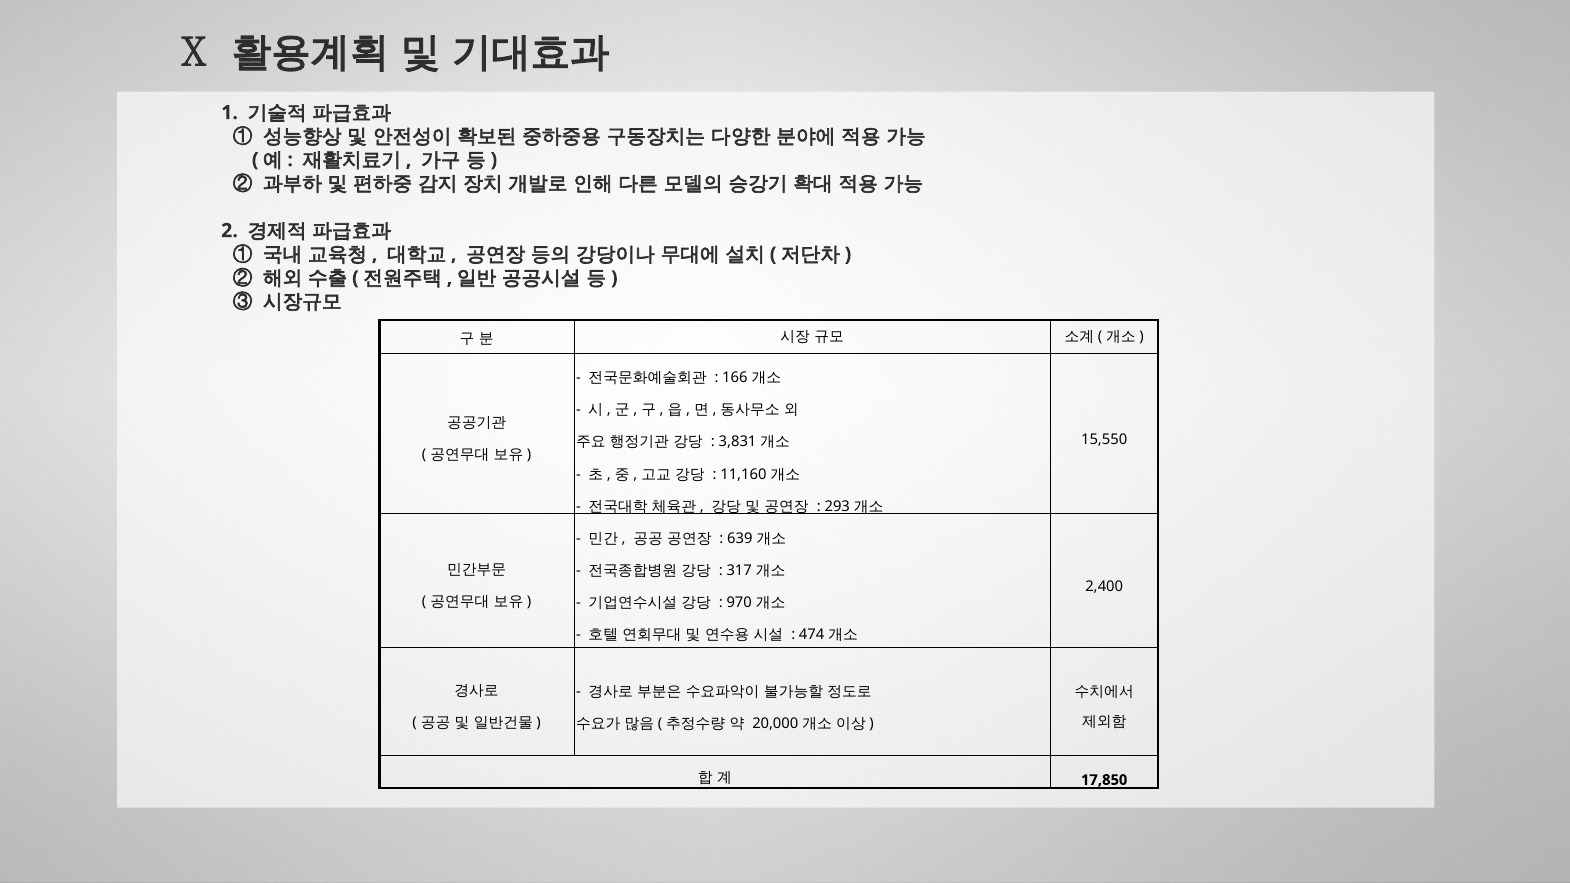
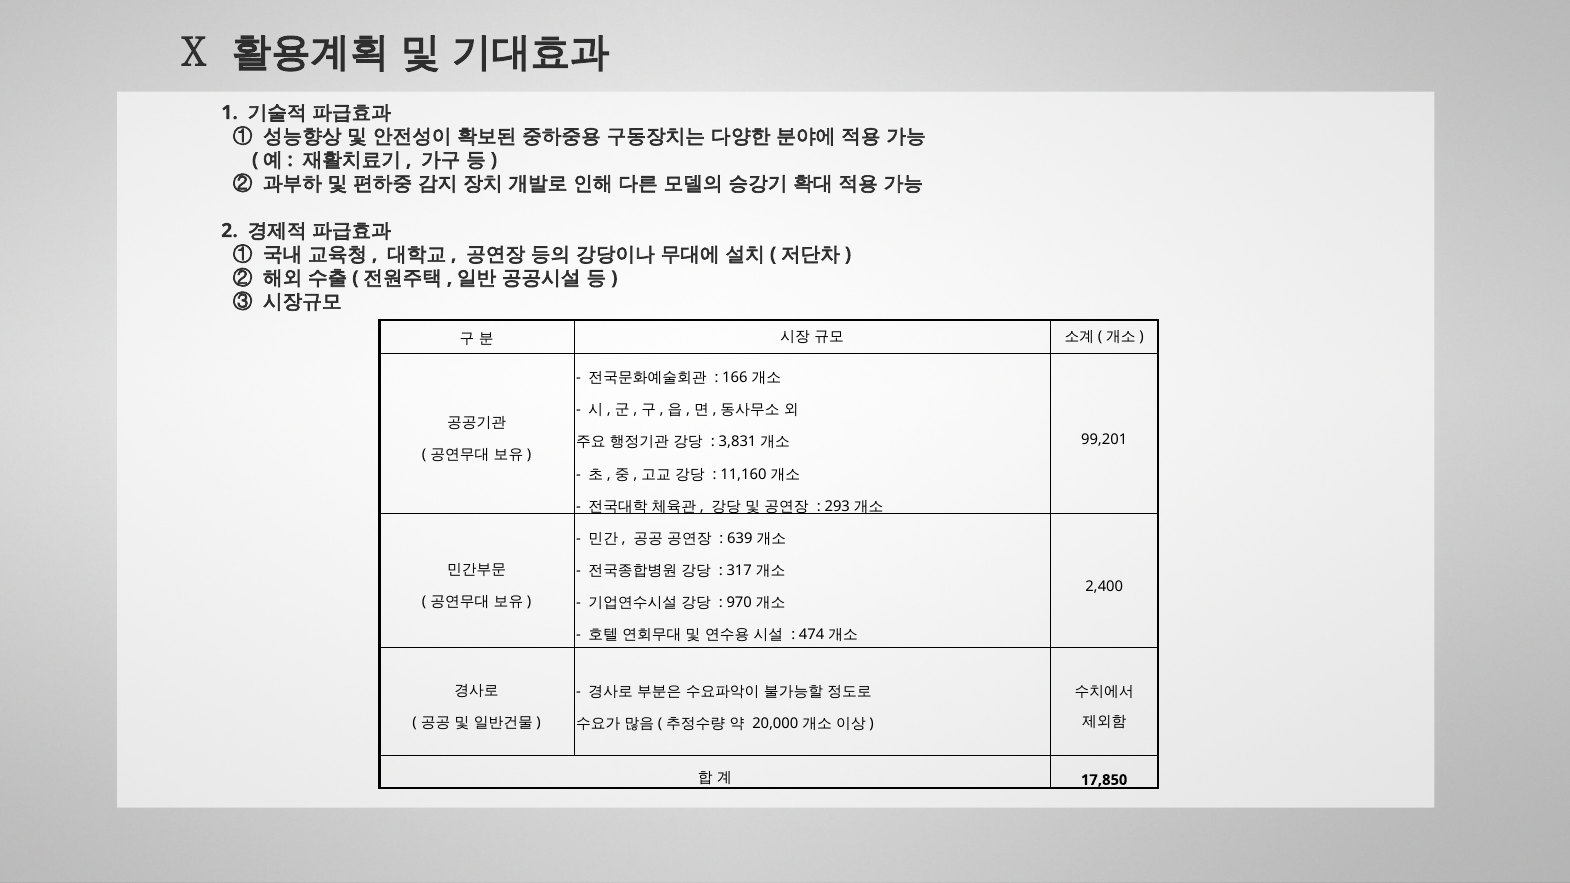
15,550: 15,550 -> 99,201 (1104, 440)
